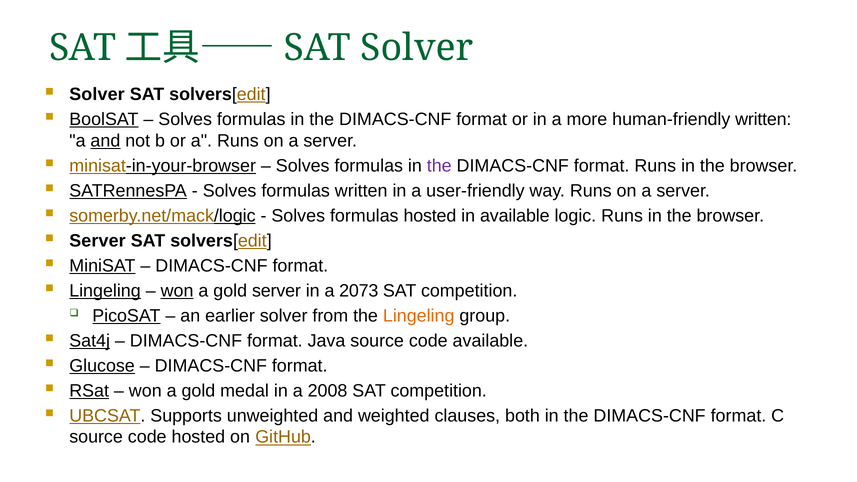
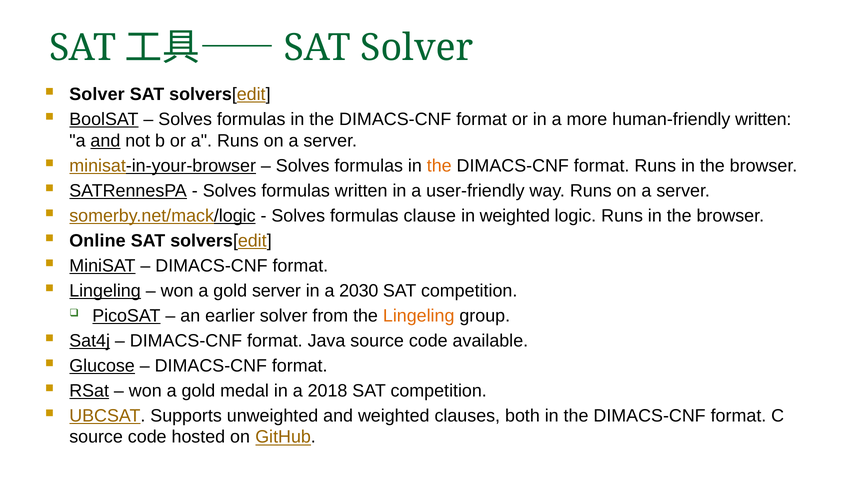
the colour: purple -> orange (439, 166)
formulas hosted: hosted -> clause (430, 216)
in available: available -> weighted (515, 216)
Server: Server -> Online (97, 241)
won underline: present -> none (177, 291)
2073: 2073 -> 2030 (359, 291)
2008: 2008 -> 2018 (328, 391)
